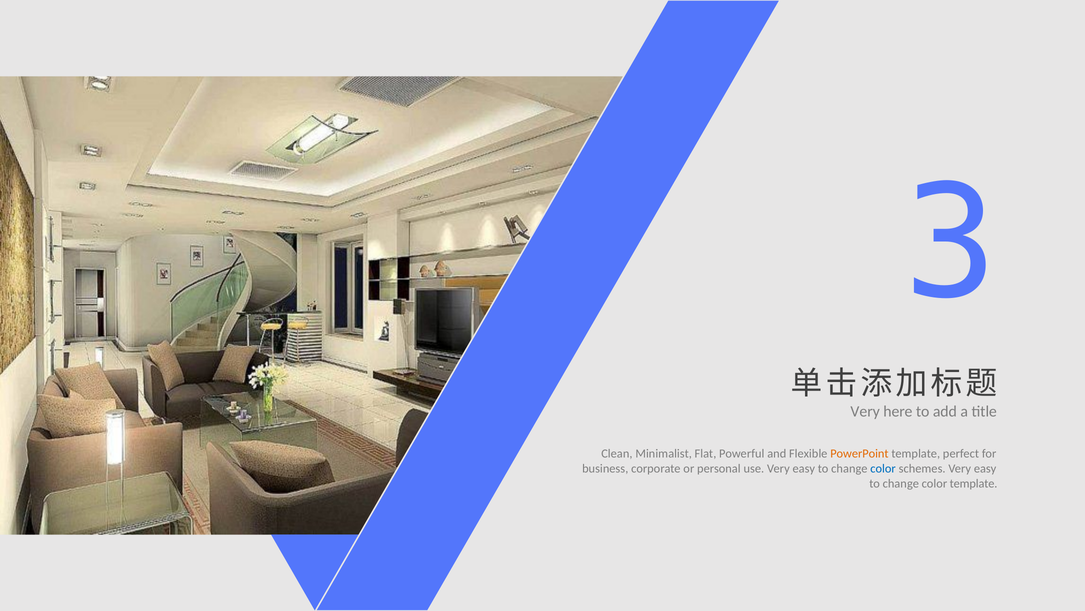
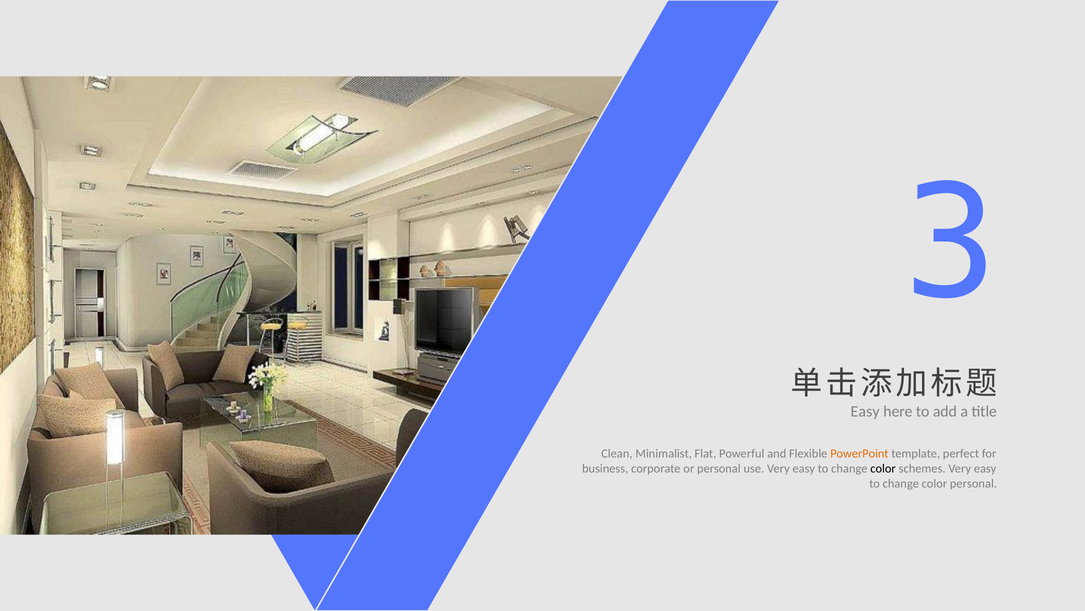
Very: Very -> Easy (865, 411)
color colour: blue -> black (883, 468)
color template: template -> personal (973, 483)
